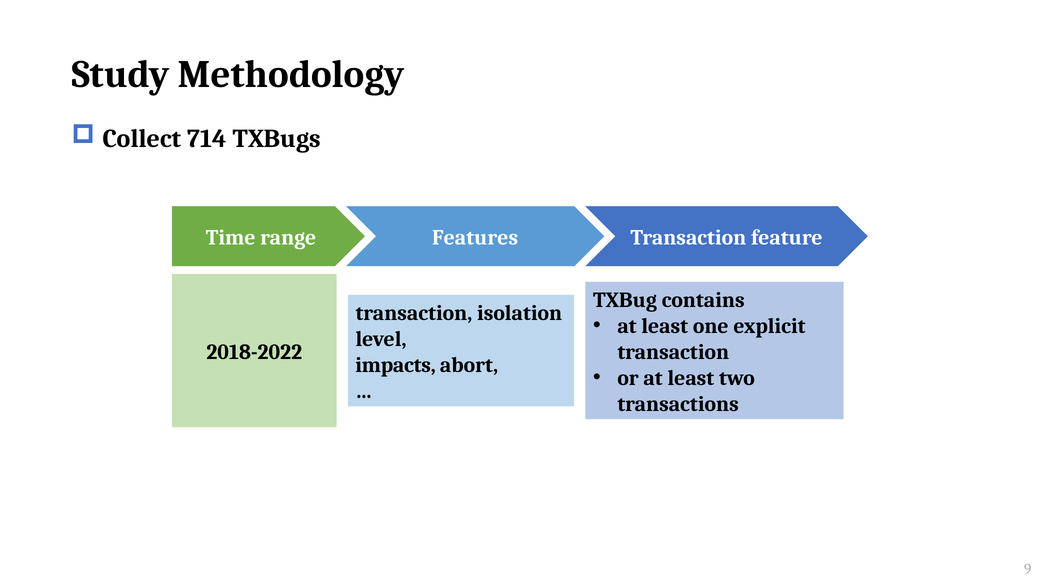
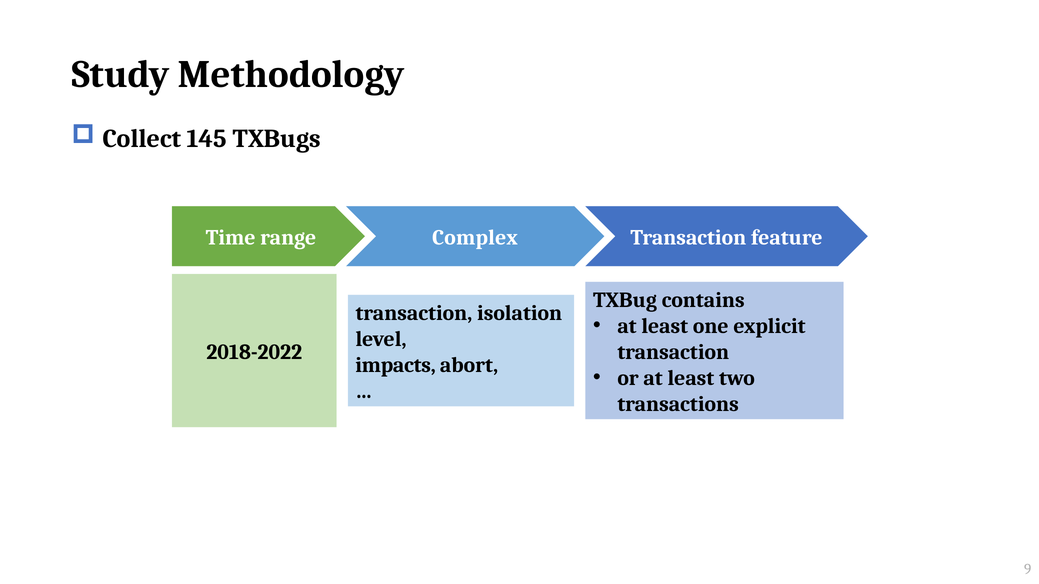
714: 714 -> 145 (207, 139)
Features: Features -> Complex (475, 238)
